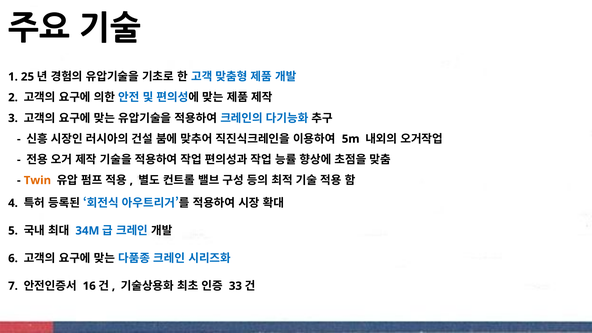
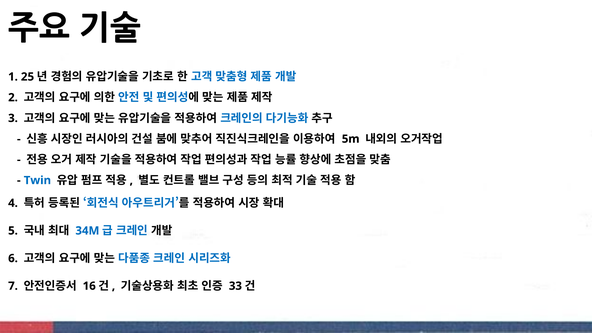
Twin colour: orange -> blue (37, 180)
